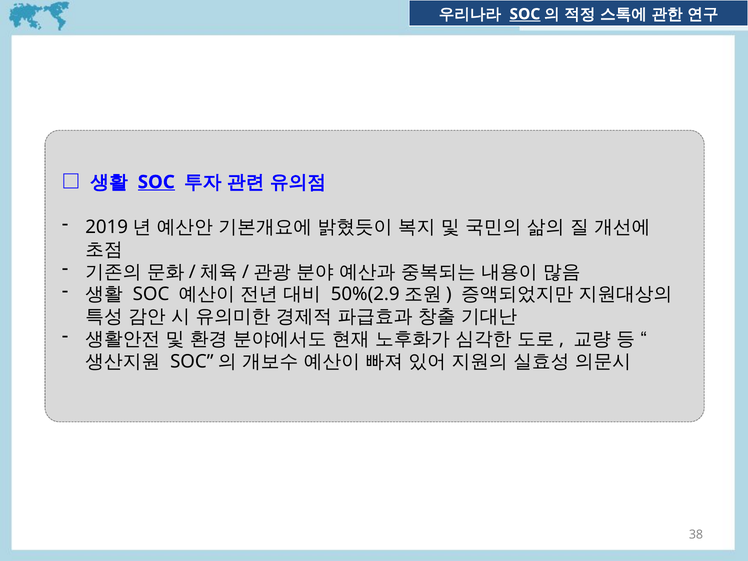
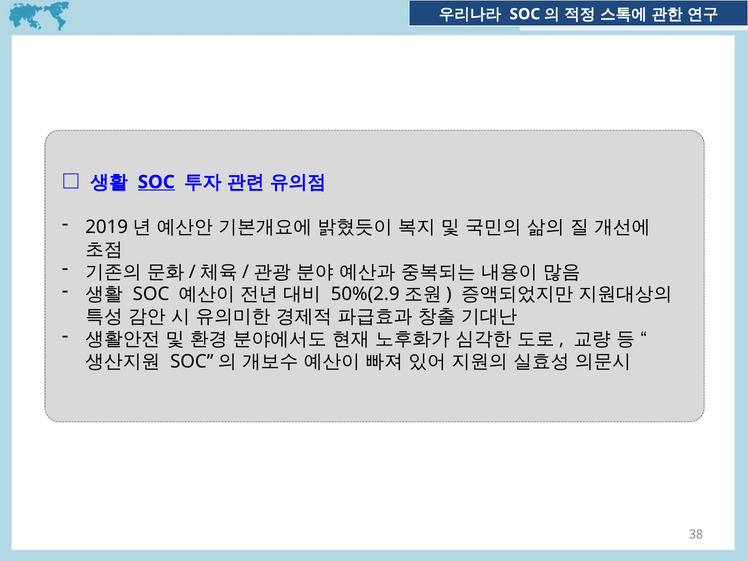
SOC underline: present -> none (525, 14)
